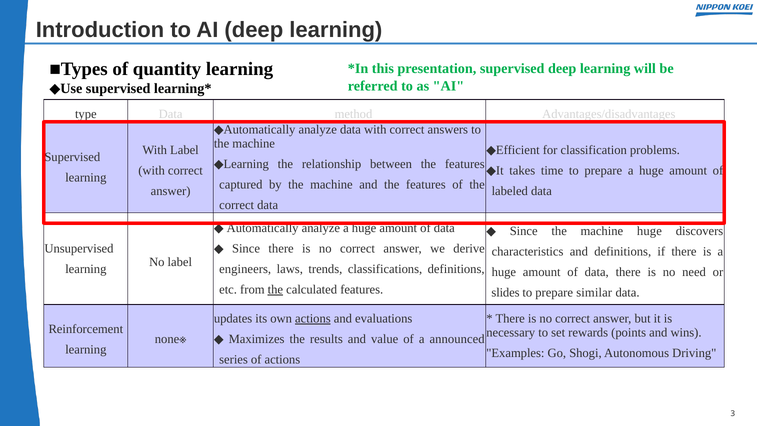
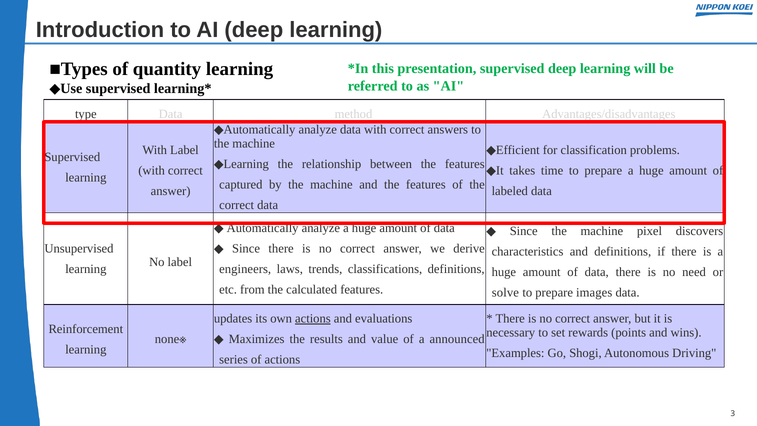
machine huge: huge -> pixel (650, 231)
the underline: present -> none (275, 289)
slides: slides -> solve (505, 293)
similar: similar -> images (594, 293)
